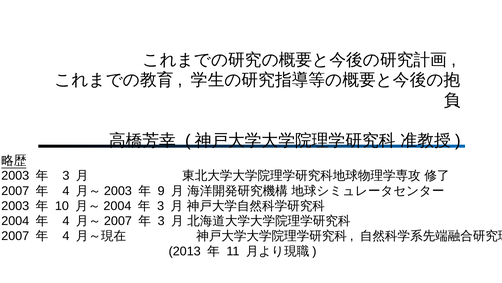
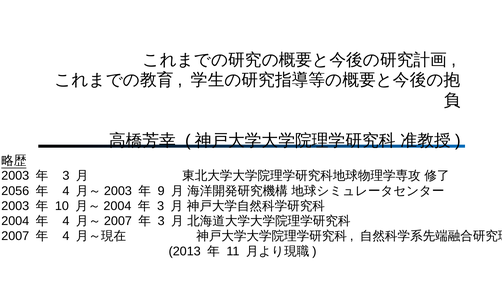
2007: 2007 -> 2056 (15, 190)
